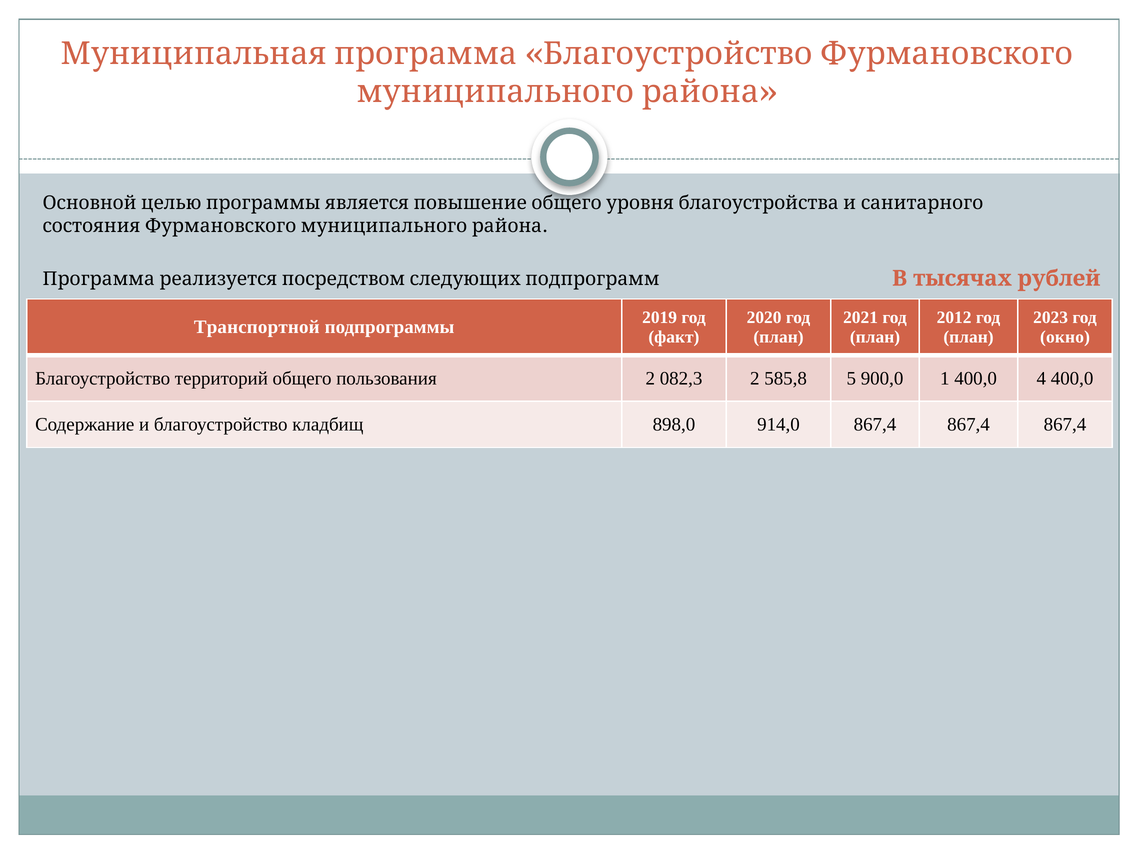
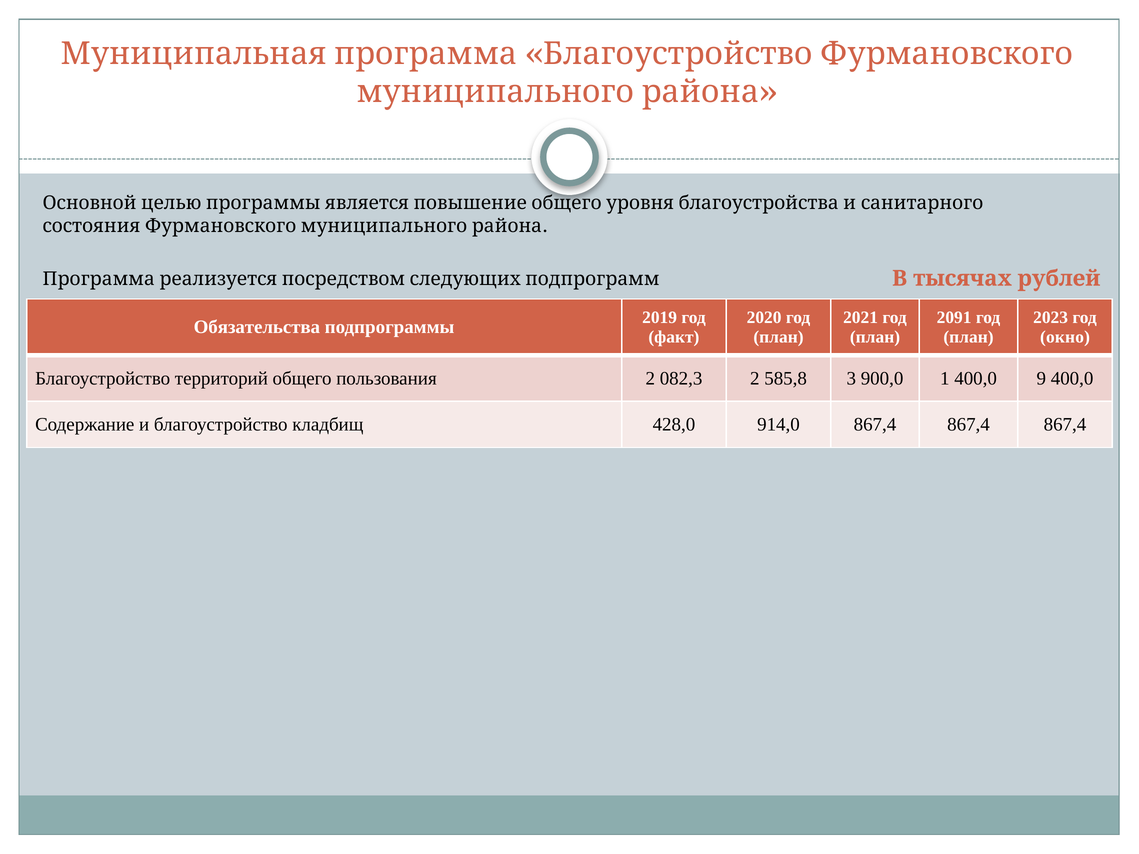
2012: 2012 -> 2091 (954, 318)
Транспортной: Транспортной -> Обязательства (257, 327)
5: 5 -> 3 (851, 379)
4: 4 -> 9 (1041, 379)
898,0: 898,0 -> 428,0 (674, 425)
